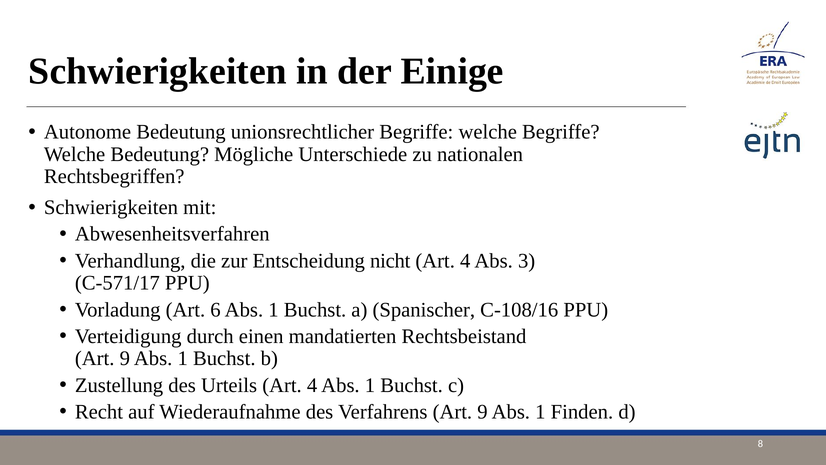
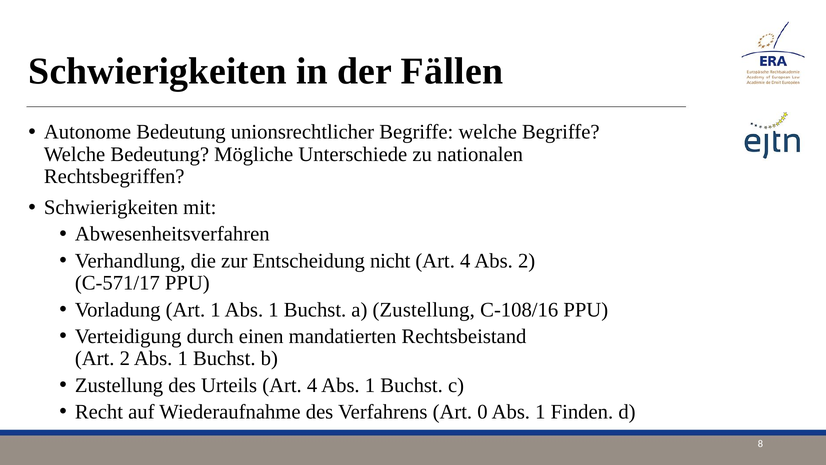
Einige: Einige -> Fällen (452, 71)
Abs 3: 3 -> 2 (527, 261)
Art 6: 6 -> 1 (216, 309)
a Spanischer: Spanischer -> Zustellung (424, 309)
9: 9 -> 2 (125, 358)
Verfahrens Art 9: 9 -> 0 (482, 411)
